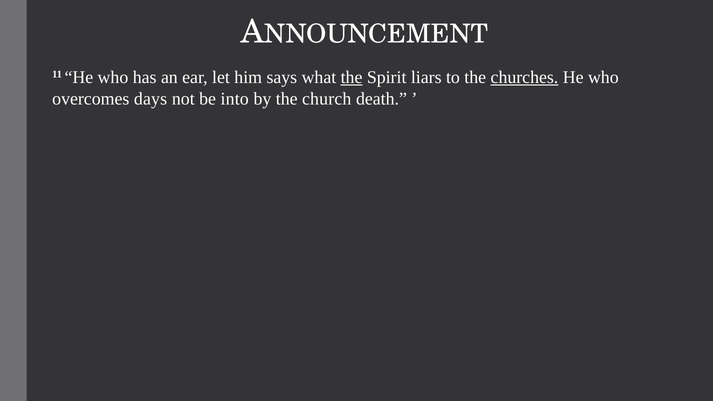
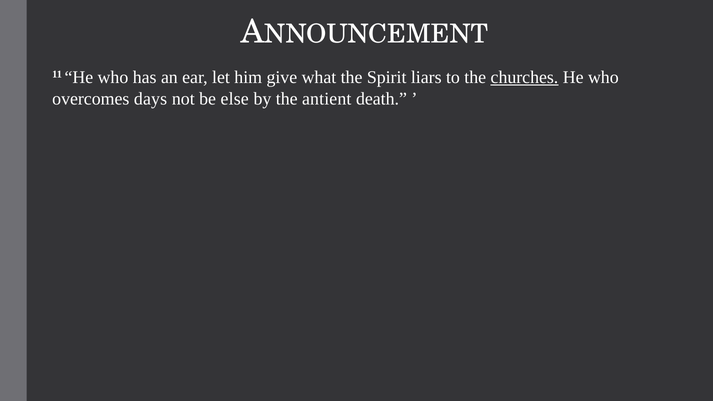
says: says -> give (282, 77)
the underline: present -> none (352, 77)
into: into -> else (235, 99)
church: church -> antient (327, 99)
